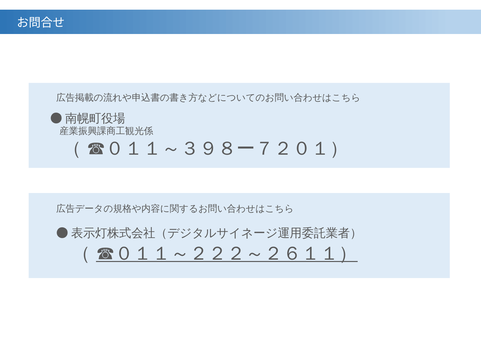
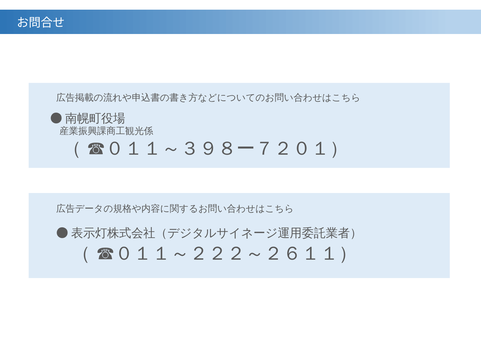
☎０１１～２２２～２６１１） underline: present -> none (227, 253)
